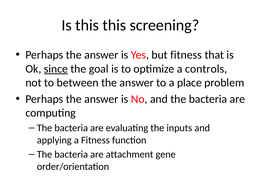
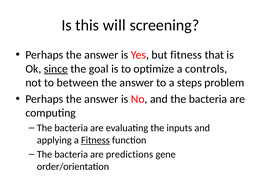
this this: this -> will (114, 25)
place: place -> steps (189, 83)
Fitness underline: none -> present (95, 140)
attachment: attachment -> predictions (129, 154)
